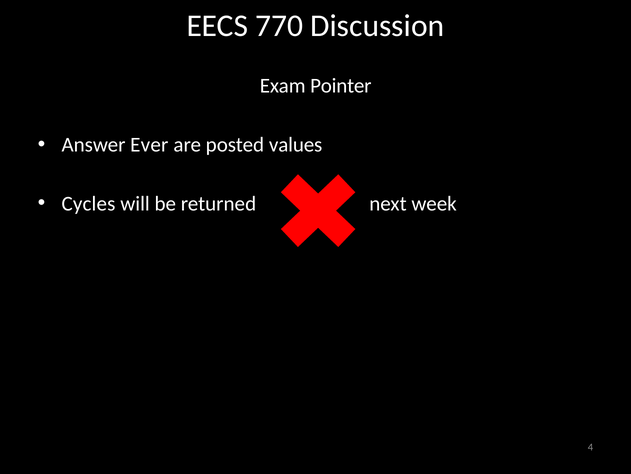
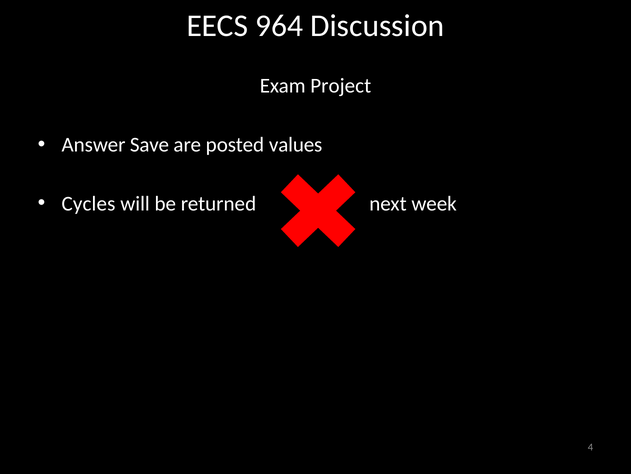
770: 770 -> 964 (279, 26)
Pointer: Pointer -> Project (341, 86)
Ever: Ever -> Save (150, 144)
